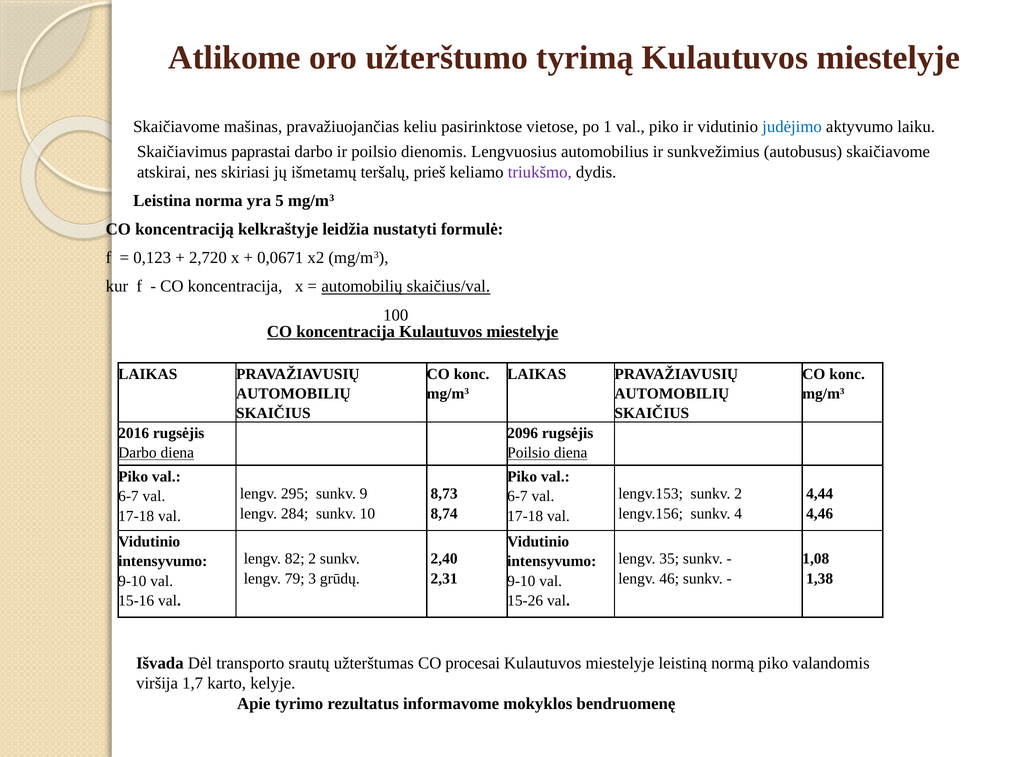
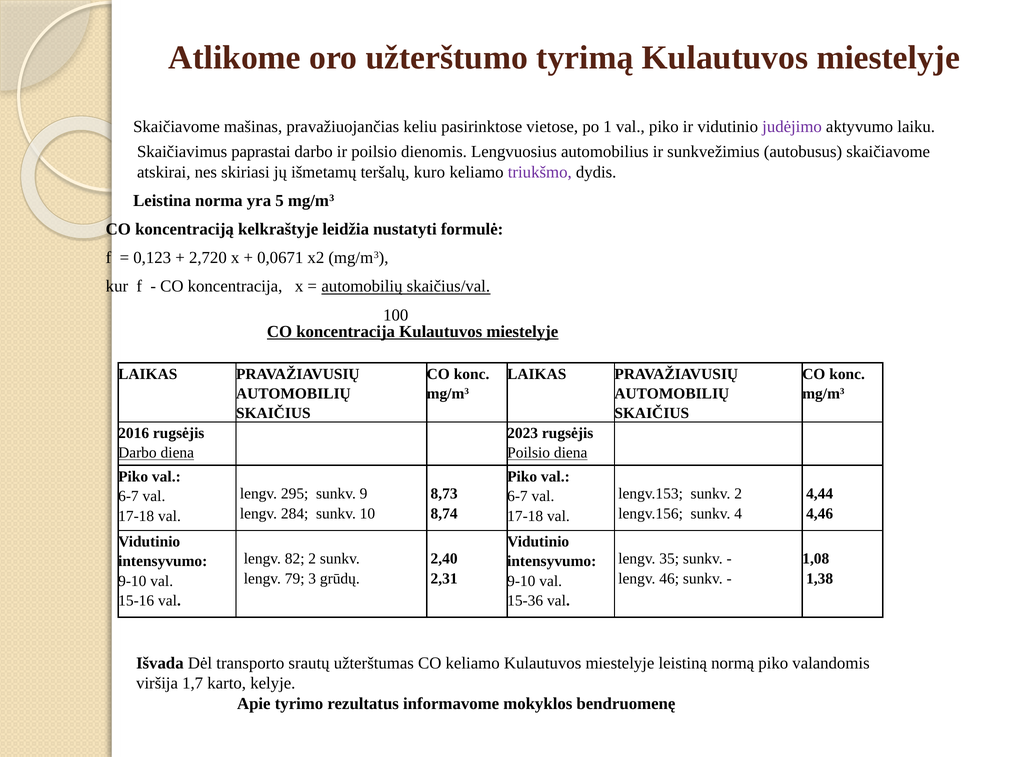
judėjimo colour: blue -> purple (792, 127)
prieš: prieš -> kuro (429, 172)
2096: 2096 -> 2023 (523, 433)
15-26: 15-26 -> 15-36 (525, 601)
CO procesai: procesai -> keliamo (473, 663)
